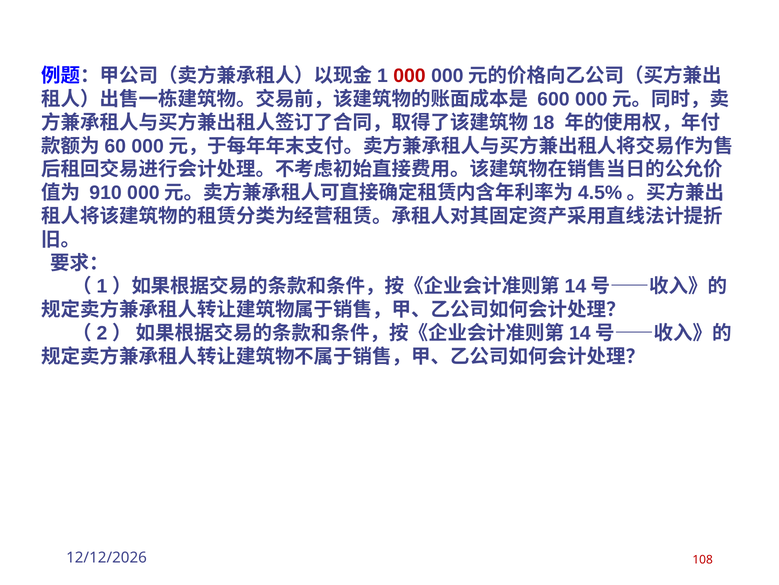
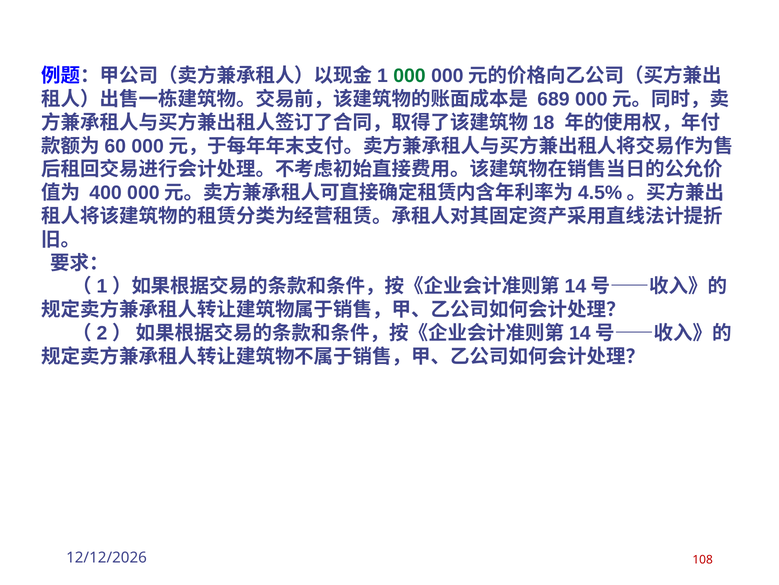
000 colour: red -> green (409, 76)
600: 600 -> 689 (553, 99)
910: 910 -> 400 (106, 193)
